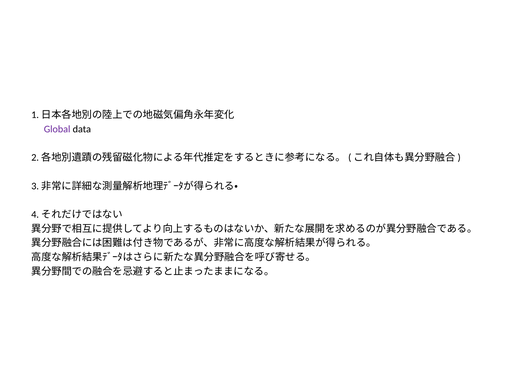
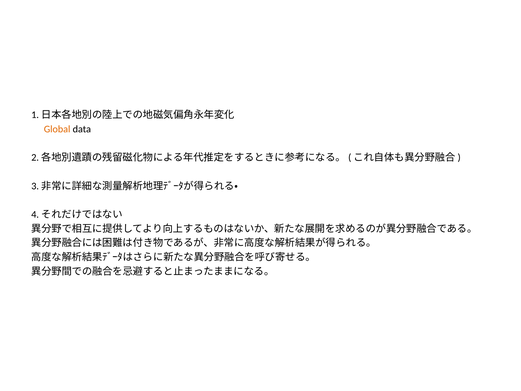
Global colour: purple -> orange (57, 129)
